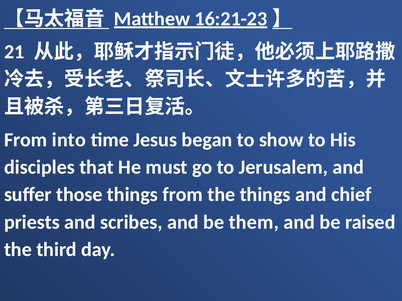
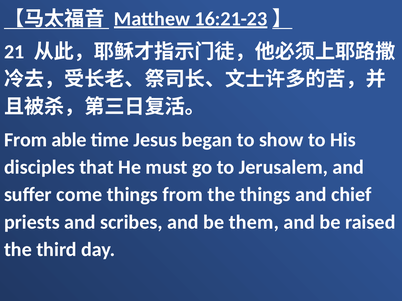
into: into -> able (69, 140)
those: those -> come (79, 195)
